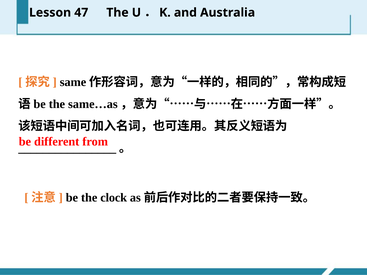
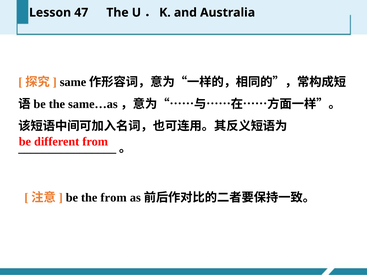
the clock: clock -> from (114, 198)
